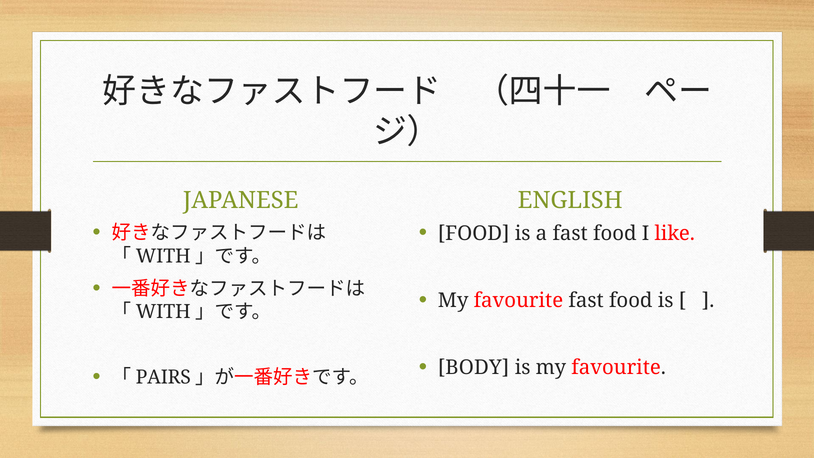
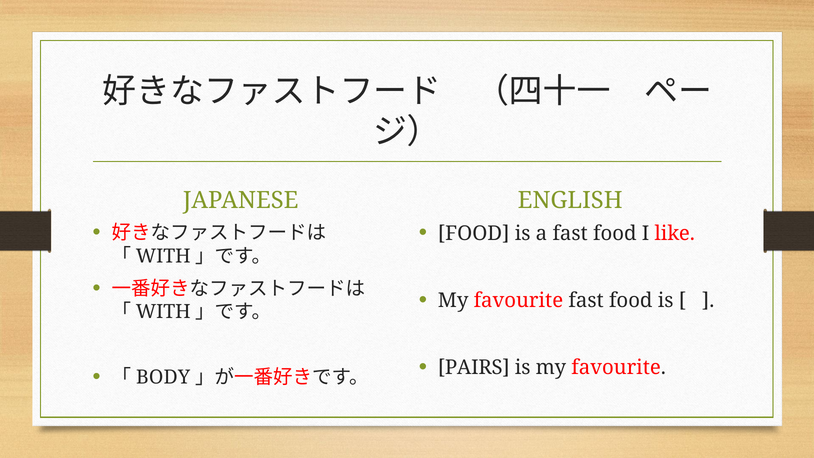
BODY: BODY -> PAIRS (474, 368)
PAIRS: PAIRS -> BODY (163, 377)
